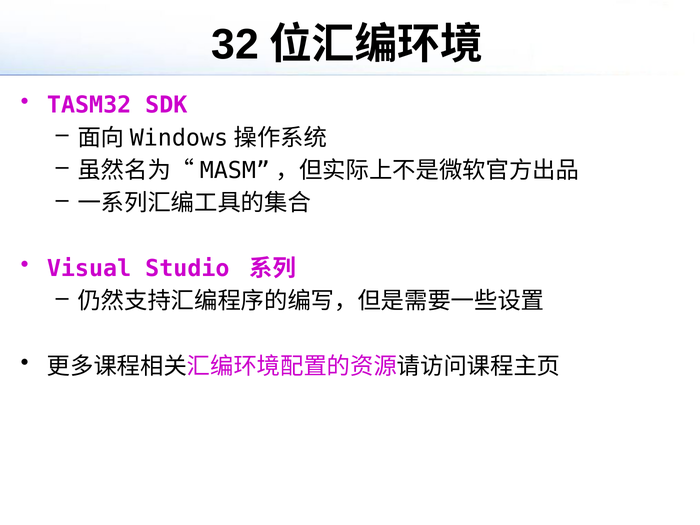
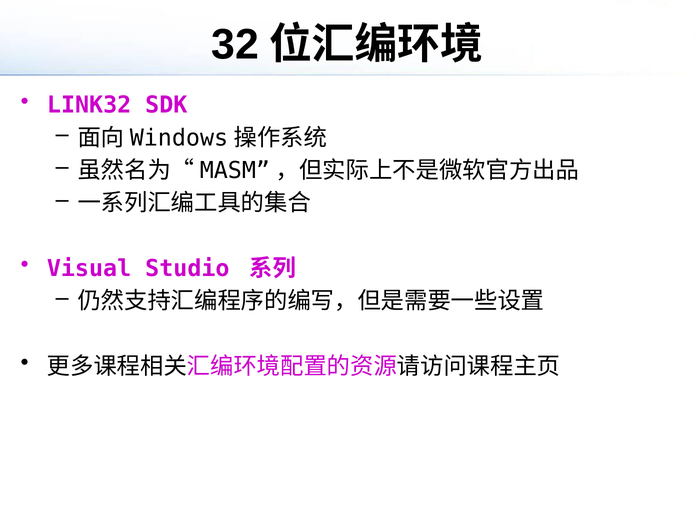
TASM32: TASM32 -> LINK32 (89, 105)
